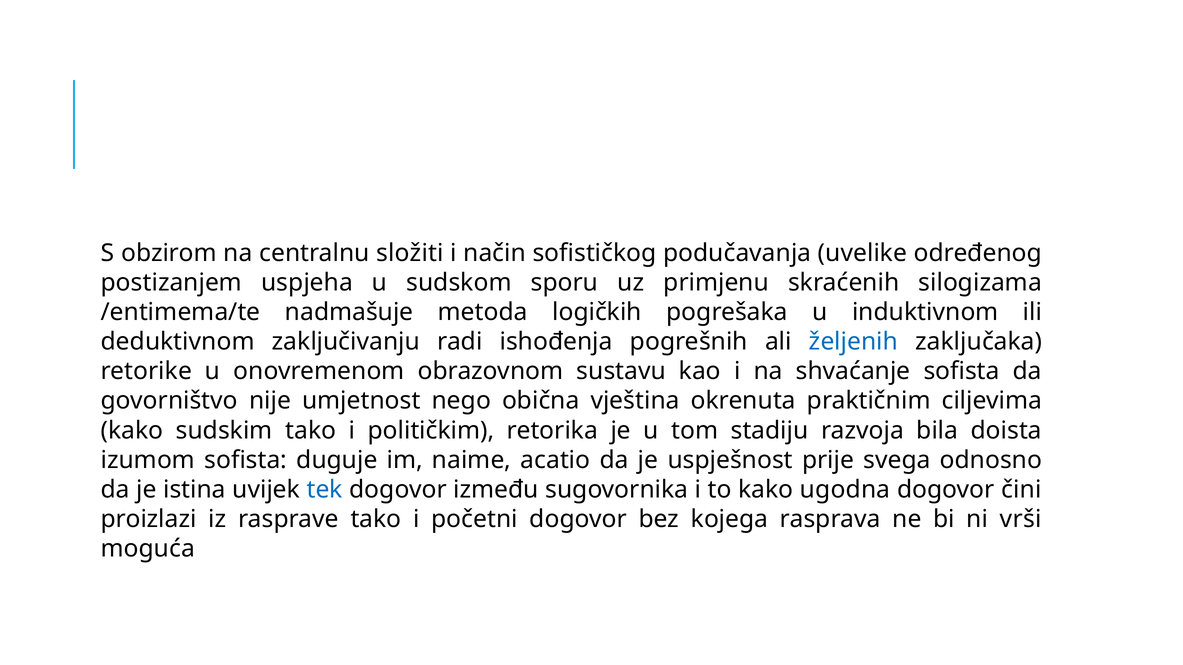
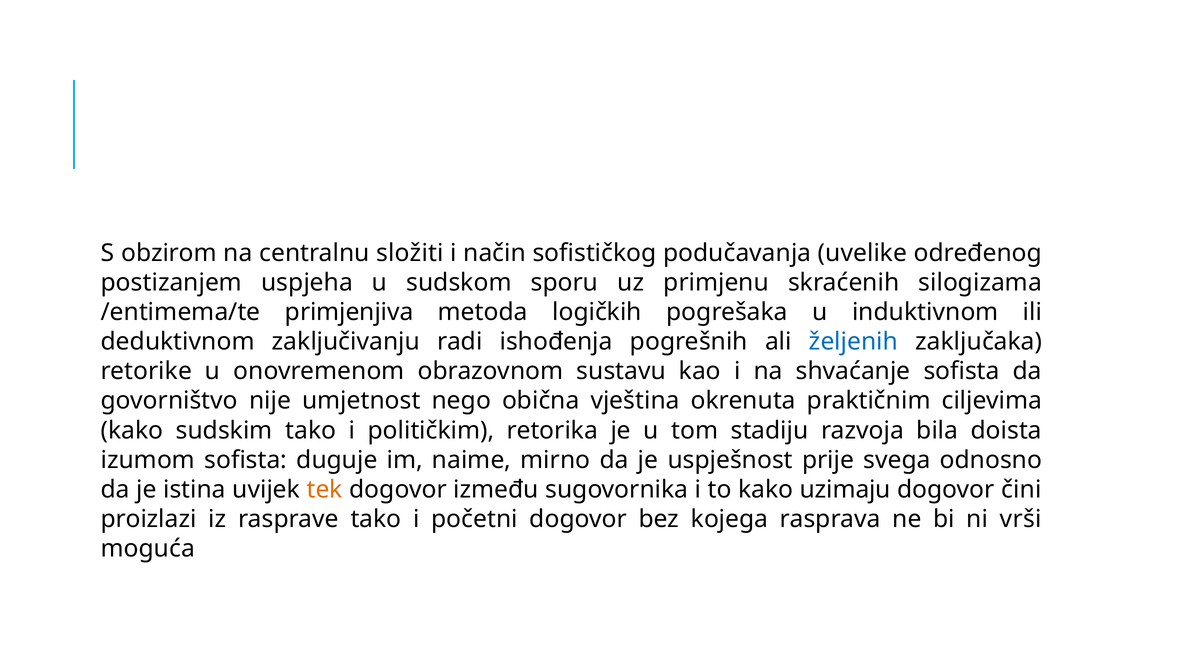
nadmašuje: nadmašuje -> primjenjiva (349, 312)
acatio: acatio -> mirno (555, 460)
tek colour: blue -> orange (325, 490)
ugodna: ugodna -> uzimaju (845, 490)
